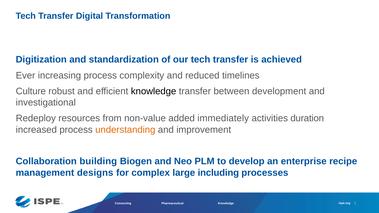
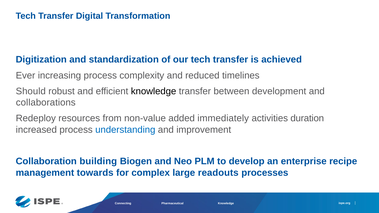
Culture: Culture -> Should (31, 91)
investigational: investigational -> collaborations (46, 103)
understanding colour: orange -> blue (125, 130)
designs: designs -> towards (95, 173)
including: including -> readouts (218, 173)
